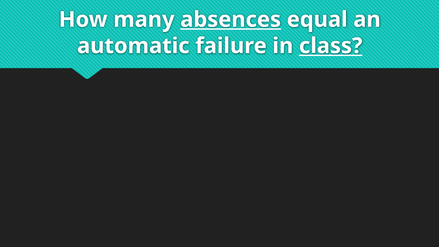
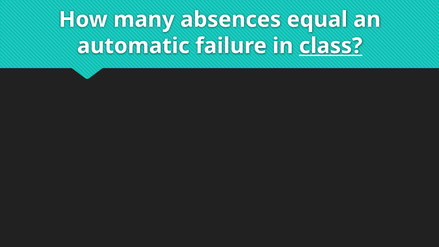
absences underline: present -> none (231, 20)
